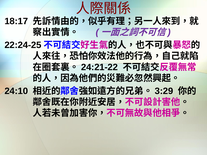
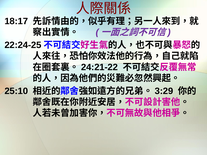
24:10: 24:10 -> 25:10 (16, 91)
